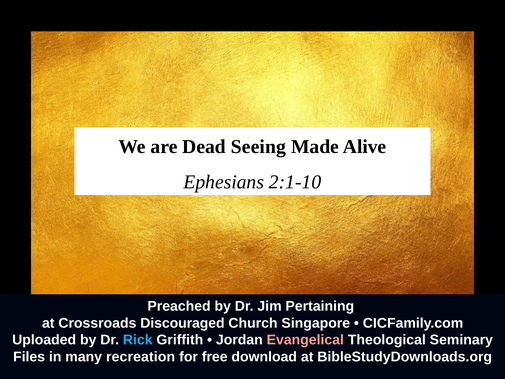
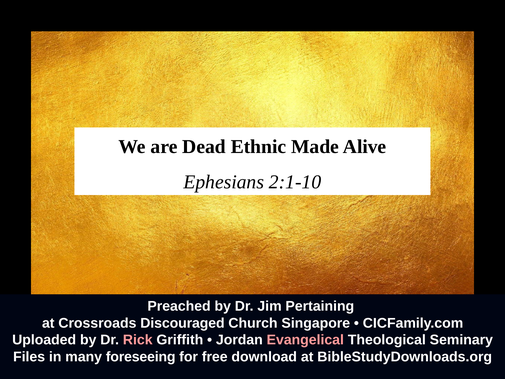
Seeing: Seeing -> Ethnic (258, 147)
Rick colour: light blue -> pink (138, 340)
recreation: recreation -> foreseeing (141, 357)
